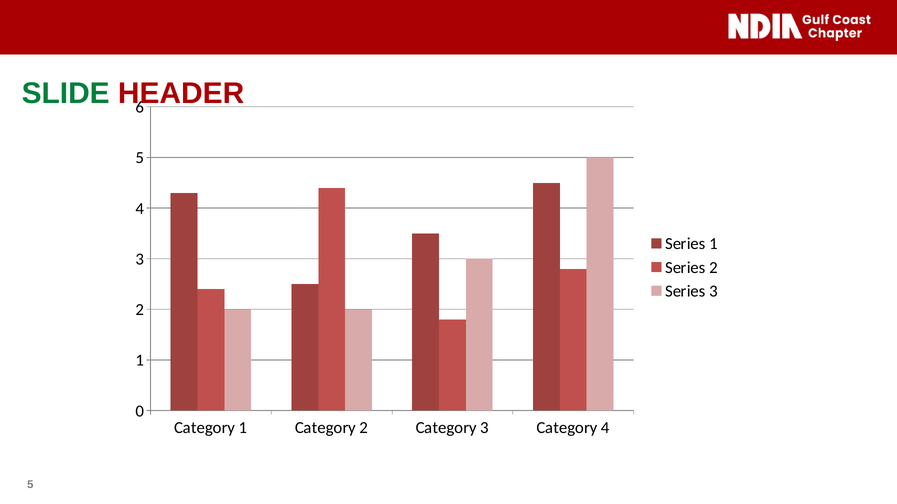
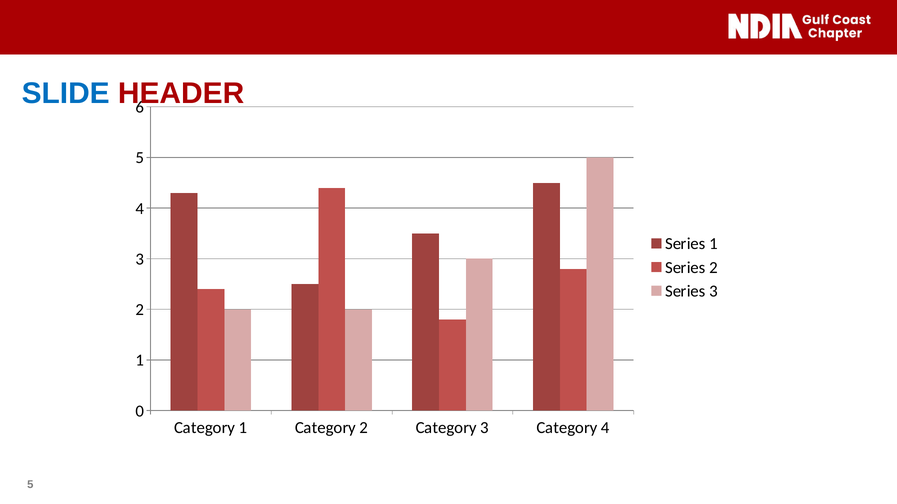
SLIDE colour: green -> blue (66, 94)
